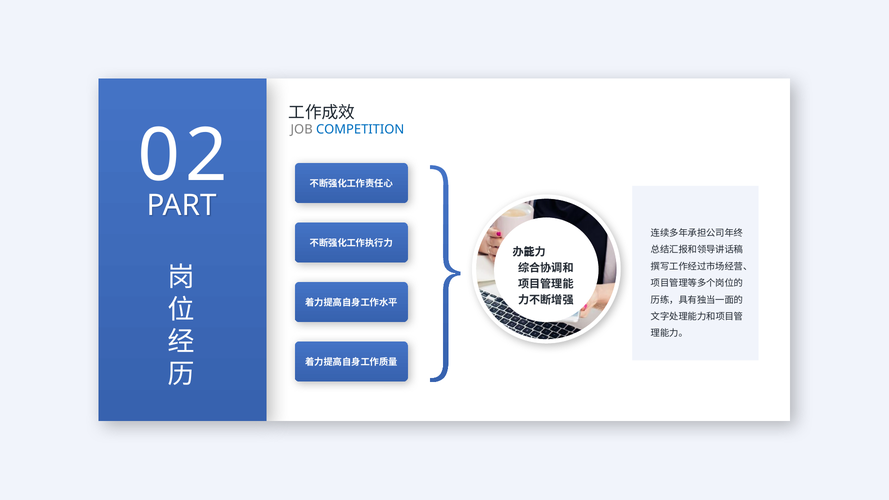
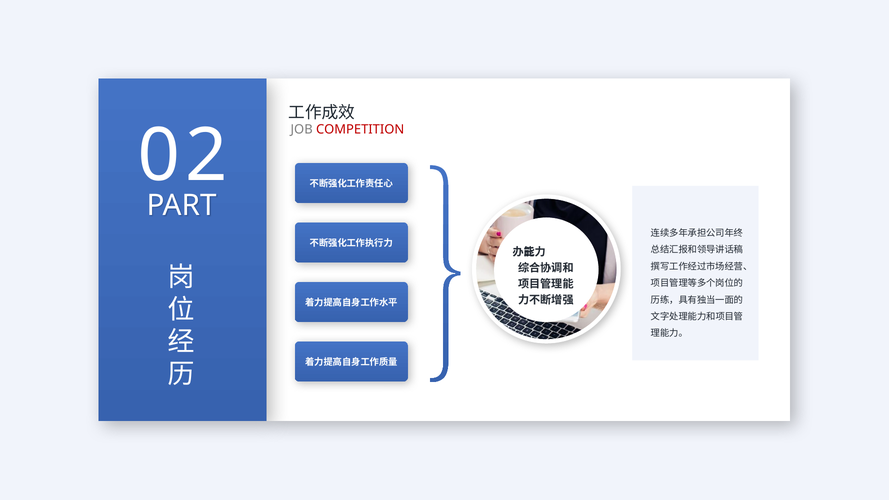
COMPETITION colour: blue -> red (360, 129)
